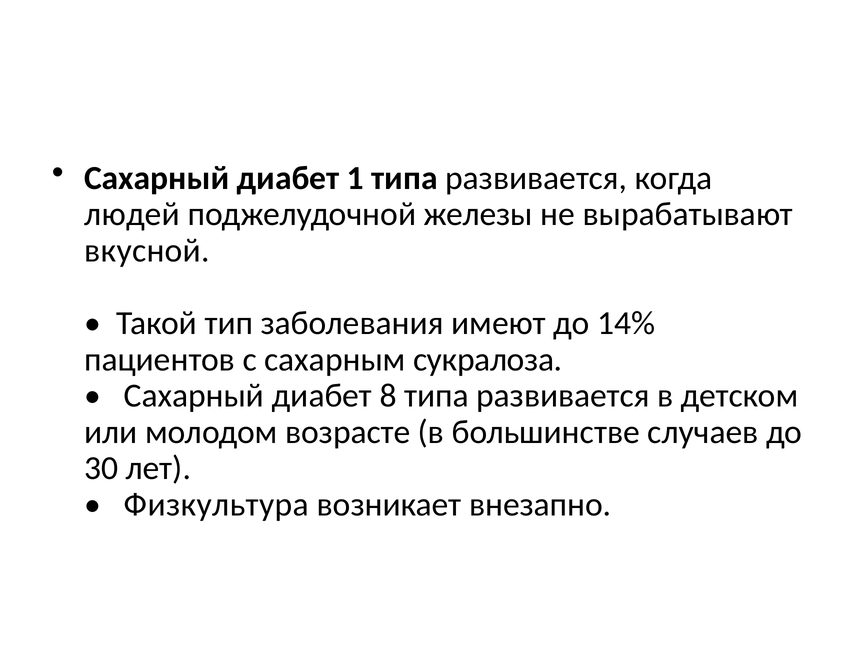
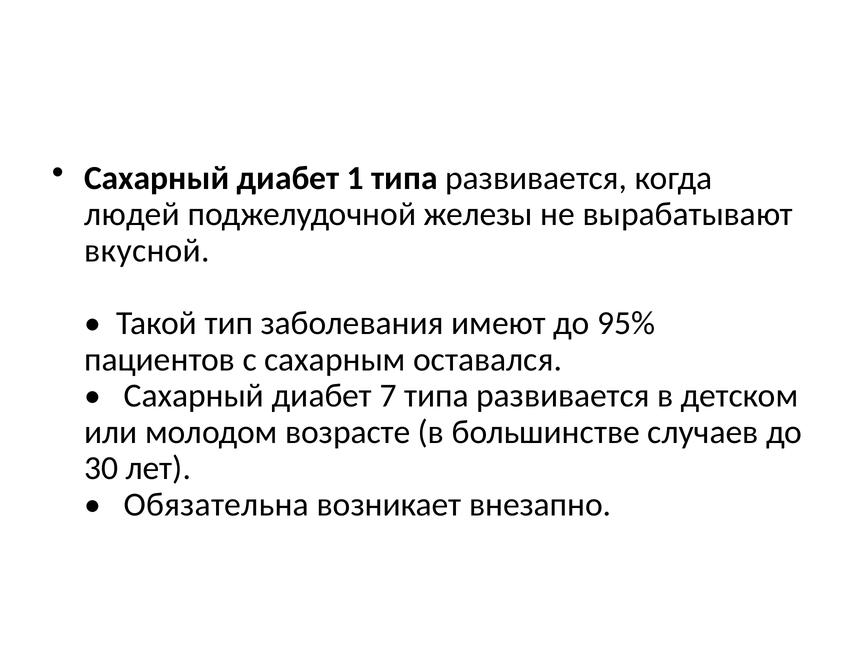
14%: 14% -> 95% (626, 323)
сукралоза: сукралоза -> оставался (488, 360)
8: 8 -> 7 (388, 396)
Физкультура: Физкультура -> Обязательна (216, 505)
